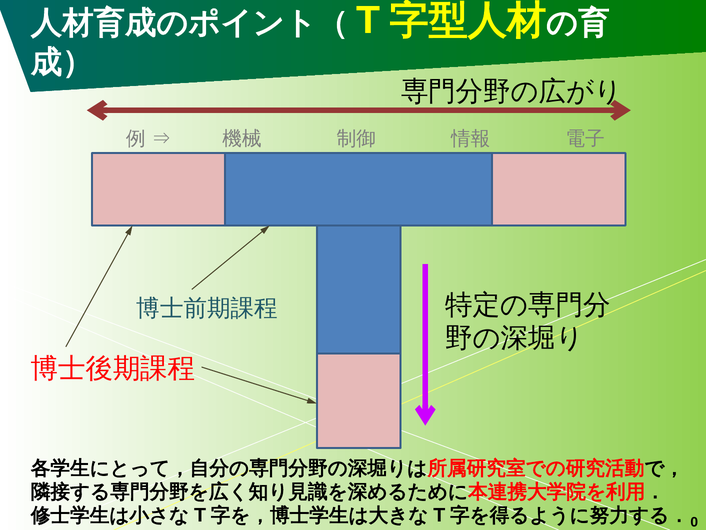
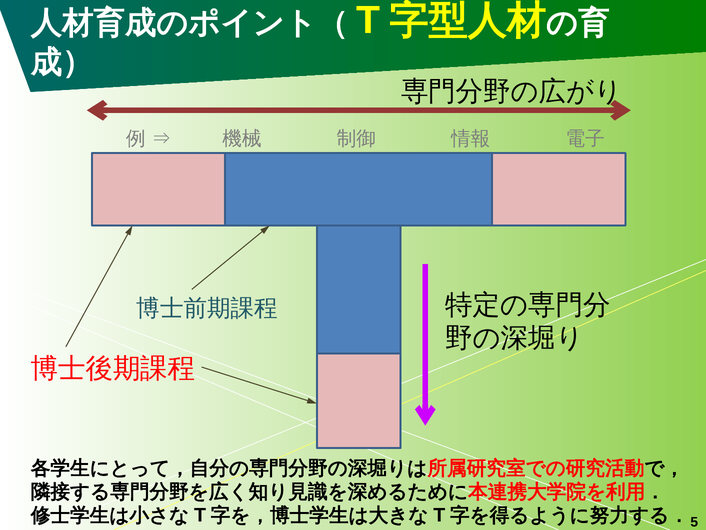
0: 0 -> 5 (694, 522)
